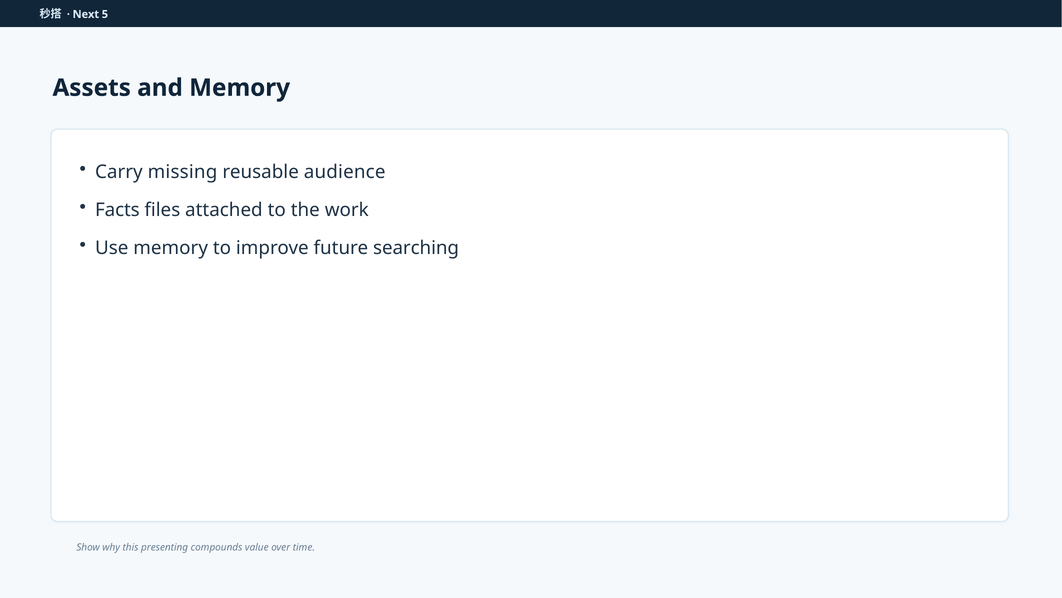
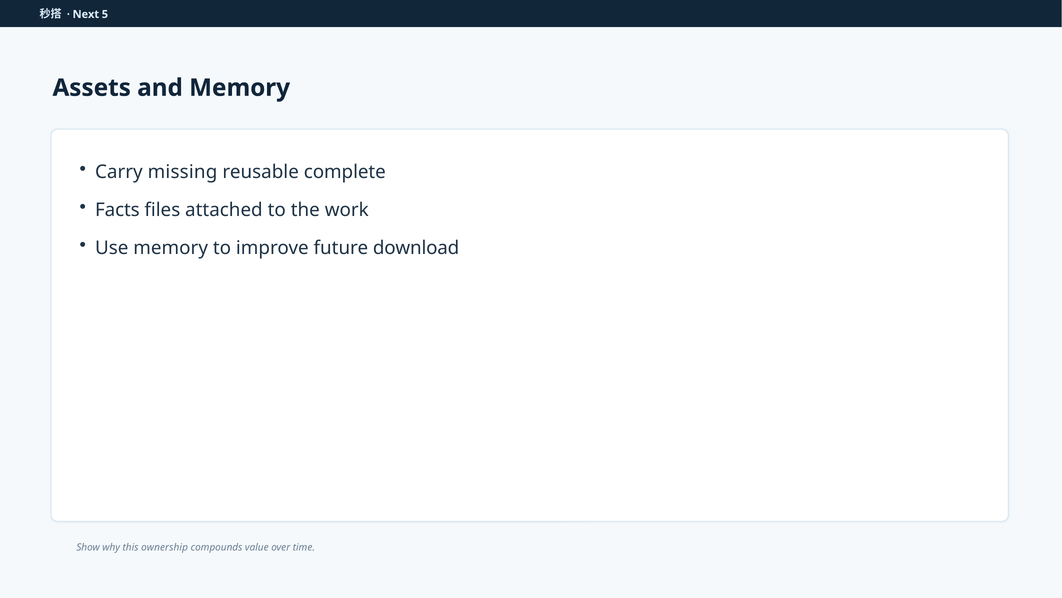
audience: audience -> complete (345, 172)
searching: searching -> download (416, 248)
presenting: presenting -> ownership (165, 547)
